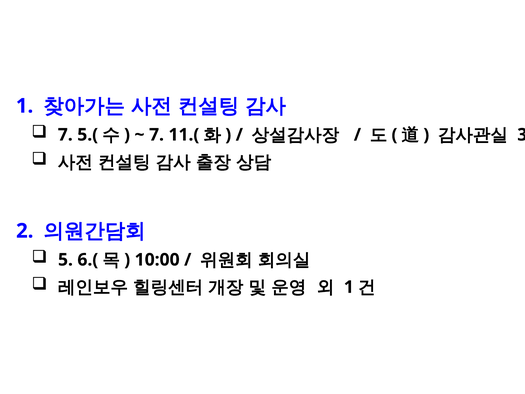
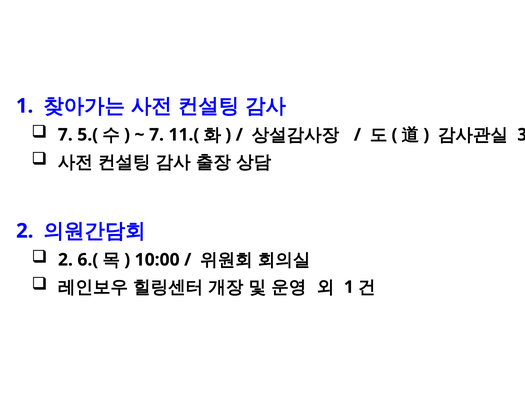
5: 5 -> 2 (65, 260)
